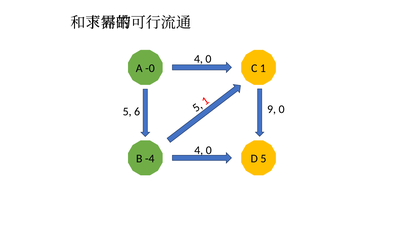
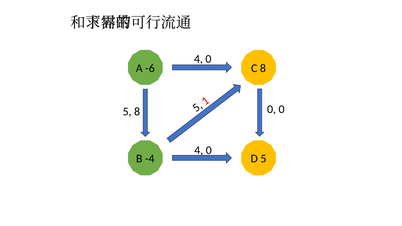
-0: -0 -> -6 (150, 68)
C 1: 1 -> 8 (263, 68)
9: 9 -> 0 (272, 109)
5 6: 6 -> 8 (137, 112)
